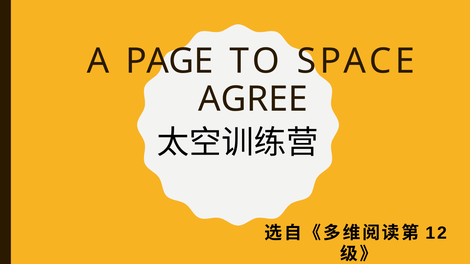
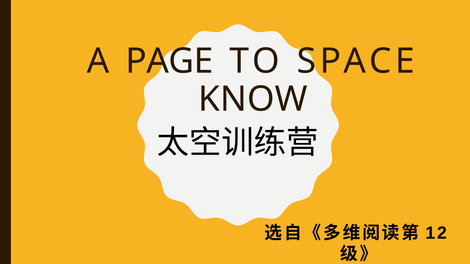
AGREE: AGREE -> KNOW (253, 99)
